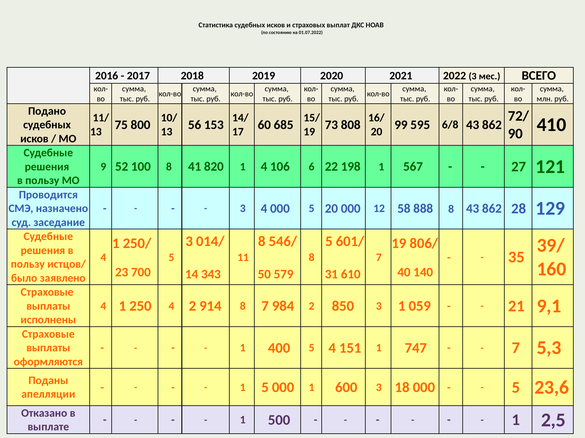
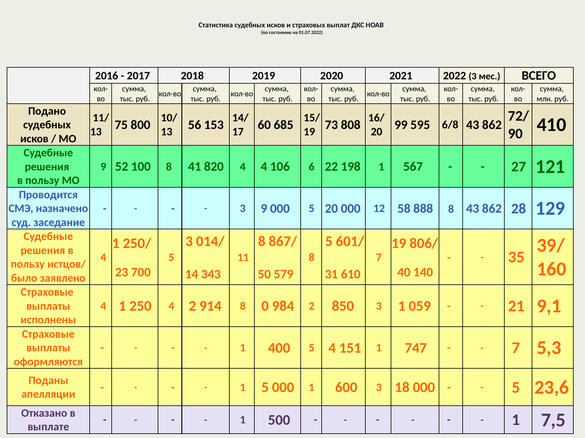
820 1: 1 -> 4 (243, 167)
3 4: 4 -> 9 (264, 209)
546/: 546/ -> 867/ (283, 242)
8 7: 7 -> 0 (265, 307)
2,5: 2,5 -> 7,5 (553, 421)
